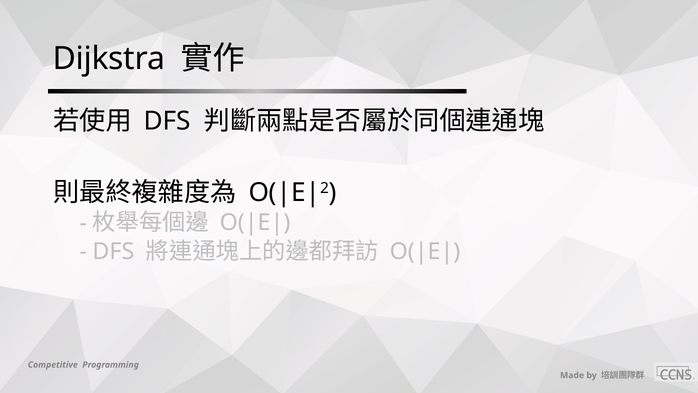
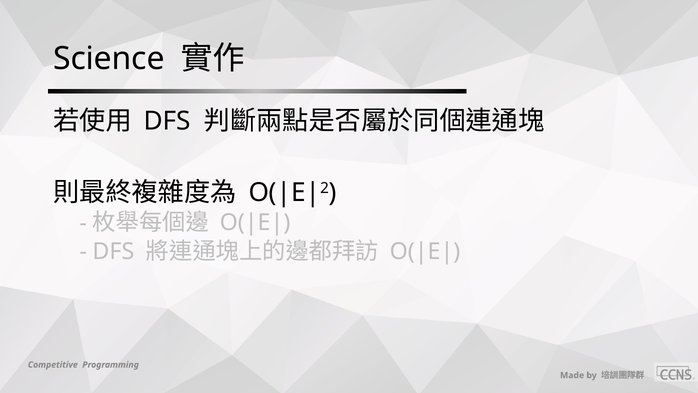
Dijkstra: Dijkstra -> Science (109, 59)
